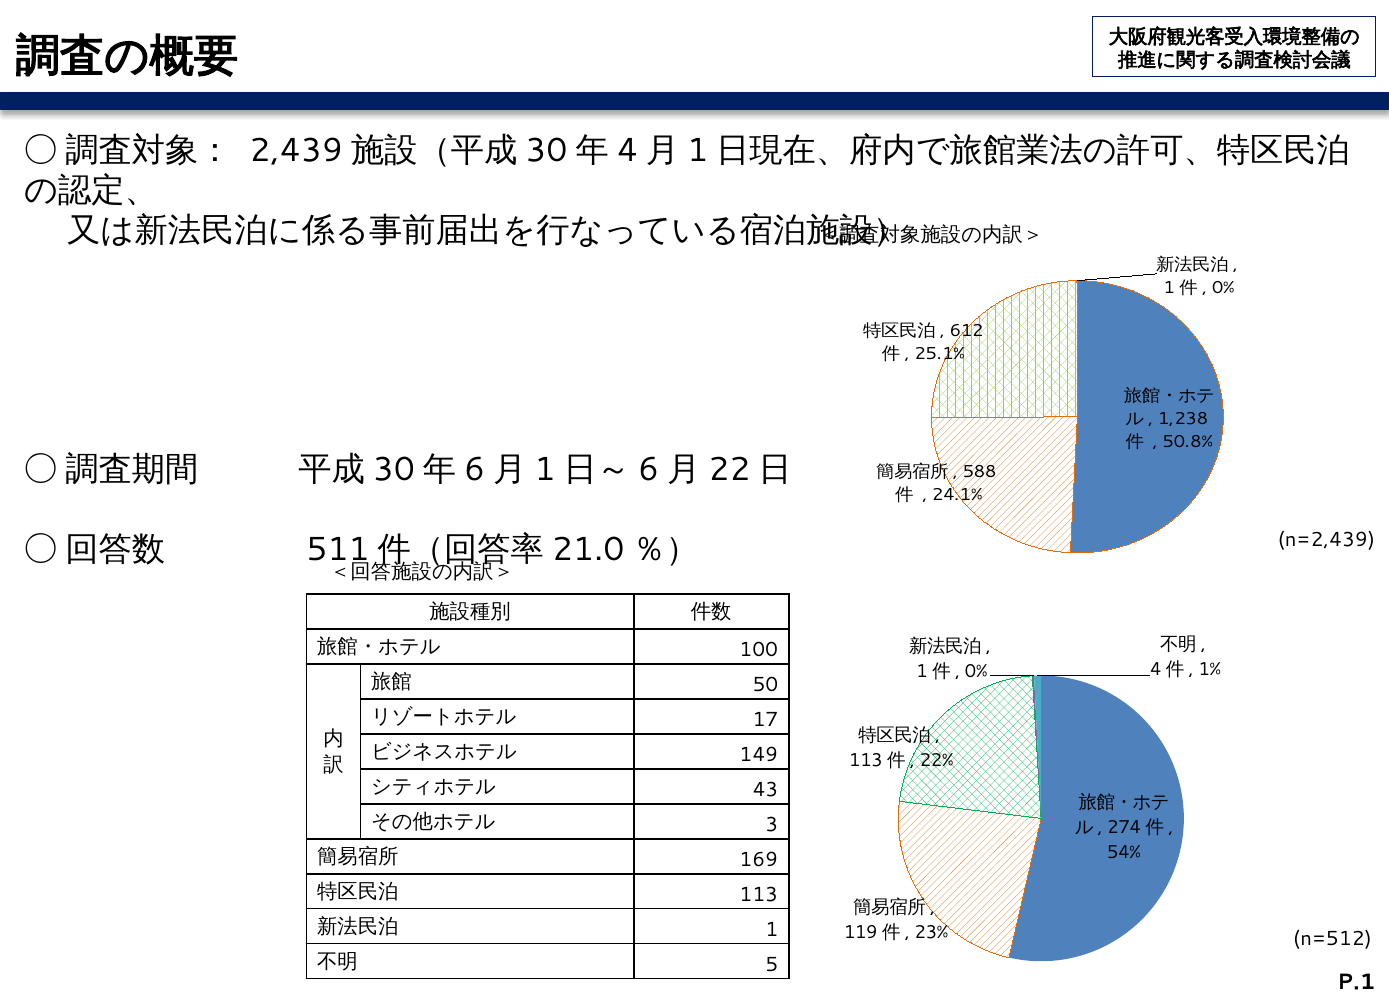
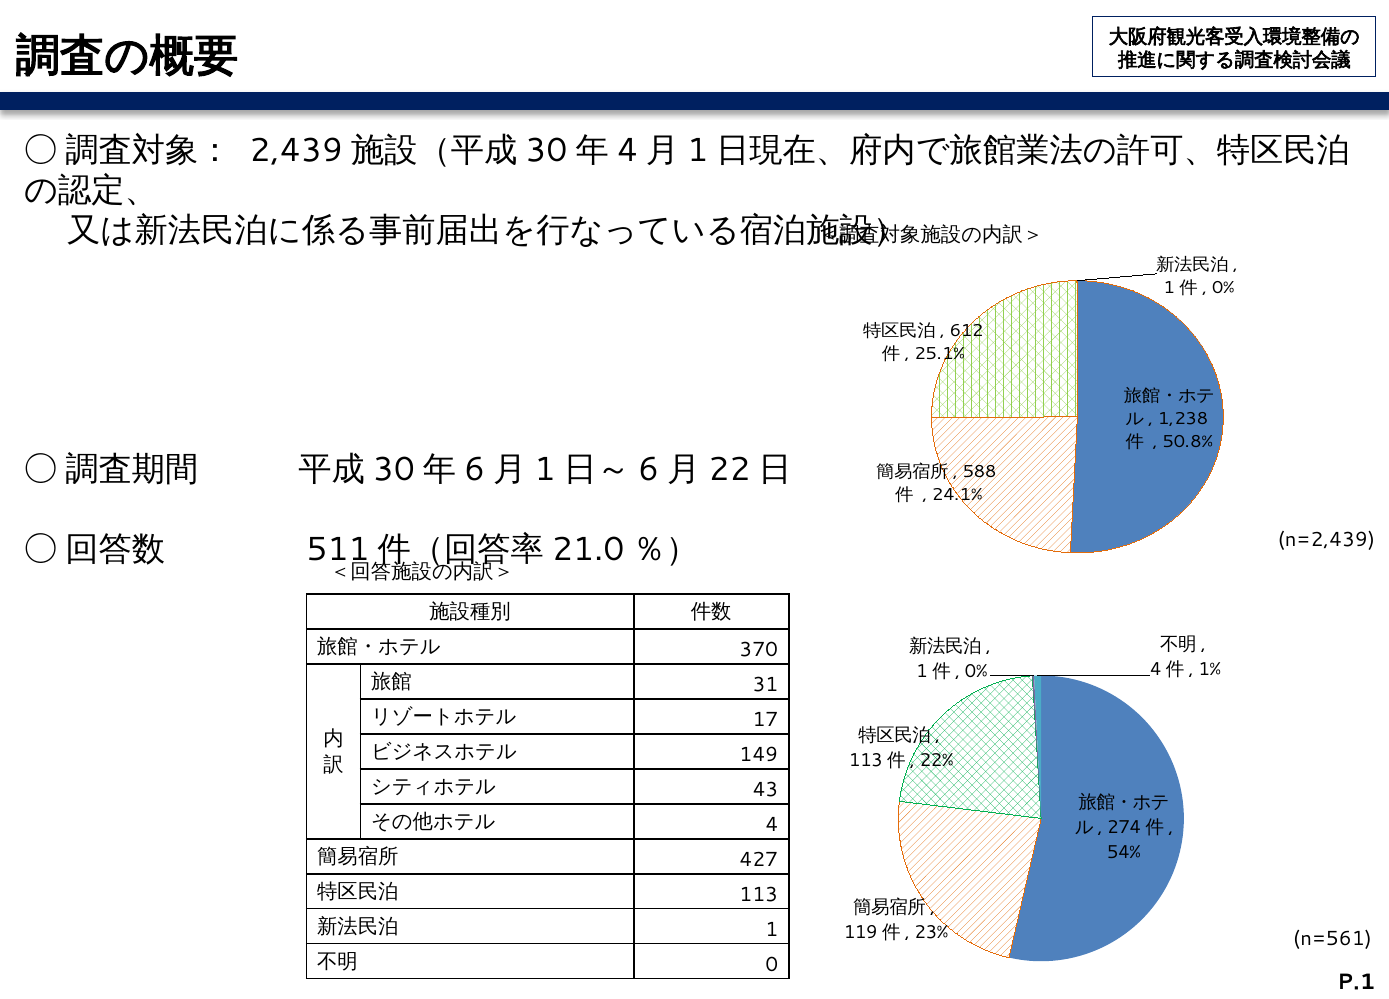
100: 100 -> 370 (759, 649)
50: 50 -> 31 (765, 684)
3: 3 -> 4 (772, 824)
169: 169 -> 427 (759, 859)
n=512: n=512 -> n=561 (1333, 939)
5: 5 -> 0 (772, 964)
